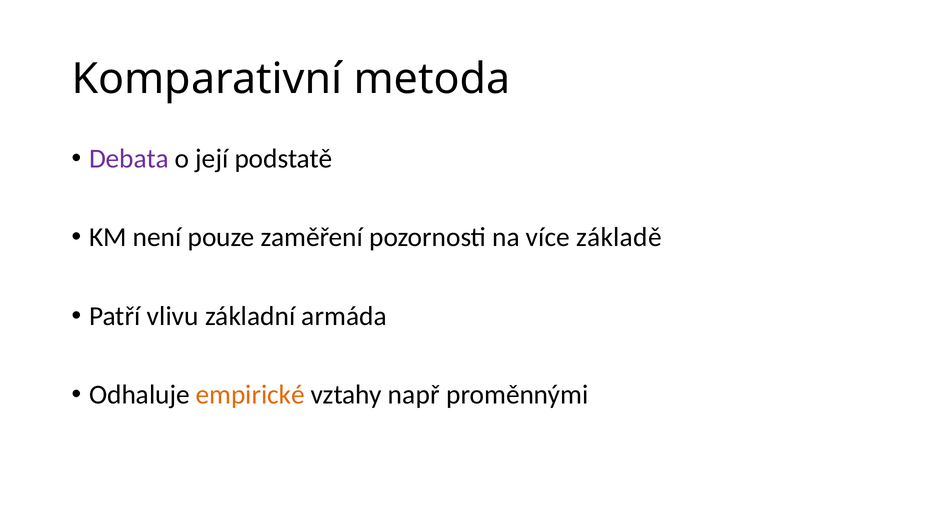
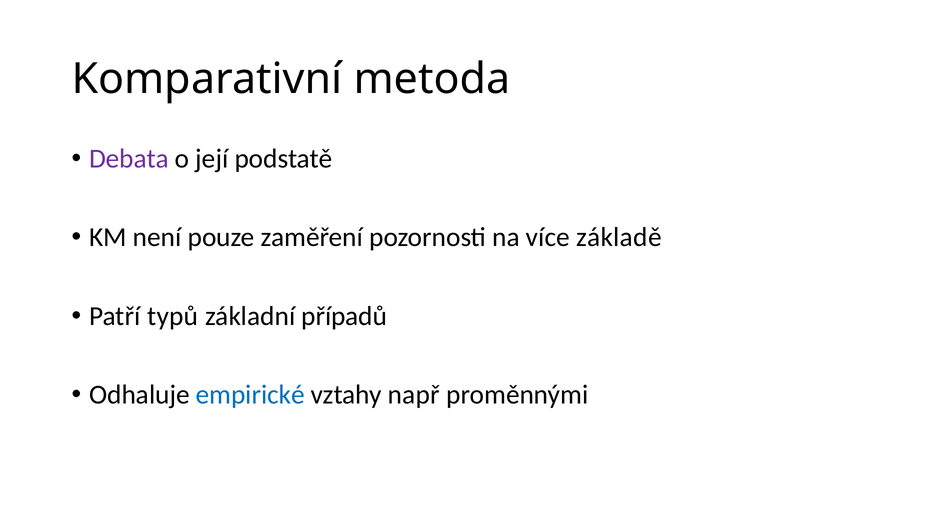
vlivu: vlivu -> typů (173, 316)
armáda: armáda -> případů (344, 316)
empirické colour: orange -> blue (250, 395)
